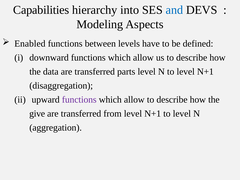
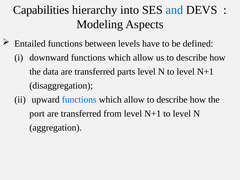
Enabled: Enabled -> Entailed (30, 44)
functions colour: purple -> blue (79, 100)
give: give -> port (37, 114)
